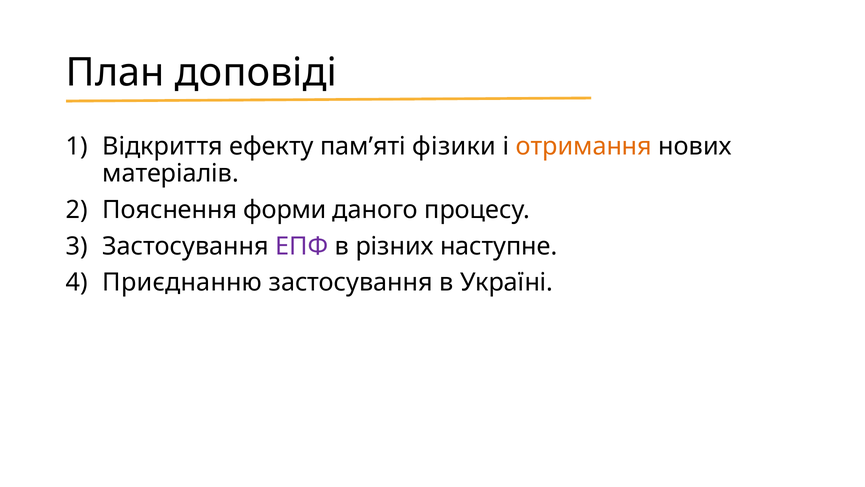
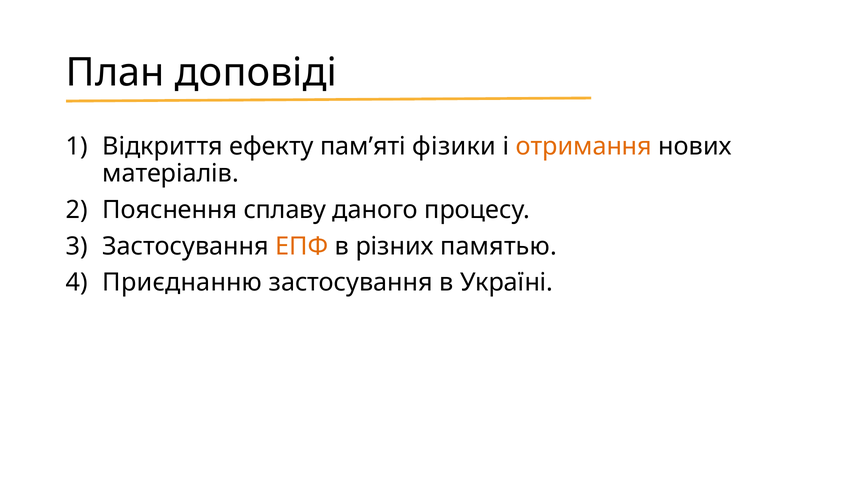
форми: форми -> сплаву (285, 210)
ЕПФ colour: purple -> orange (302, 246)
наступне: наступне -> памятью (499, 246)
